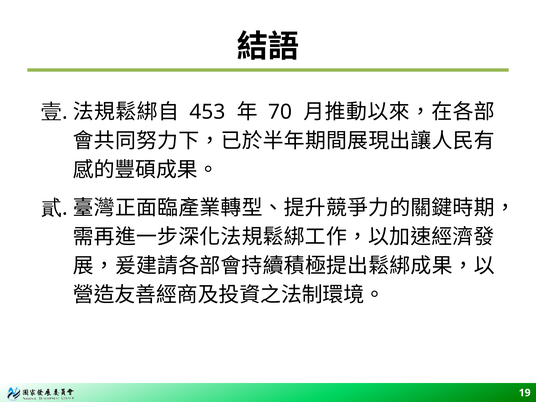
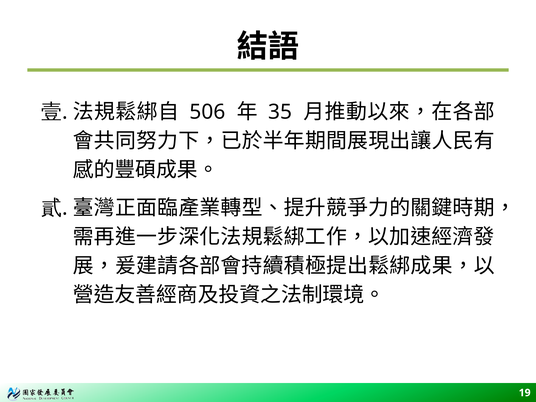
453: 453 -> 506 (207, 112)
70: 70 -> 35 (280, 112)
